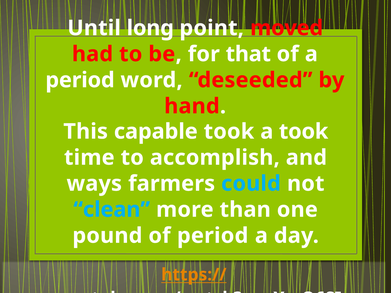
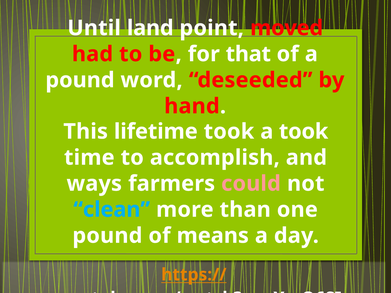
long: long -> land (150, 28)
period: period -> pound (80, 80)
capable: capable -> lifetime (156, 132)
could colour: light blue -> pink (251, 184)
of period: period -> means (213, 236)
